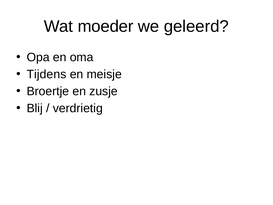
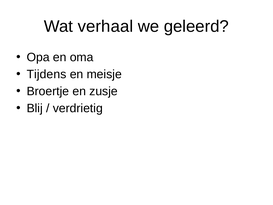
moeder: moeder -> verhaal (105, 26)
